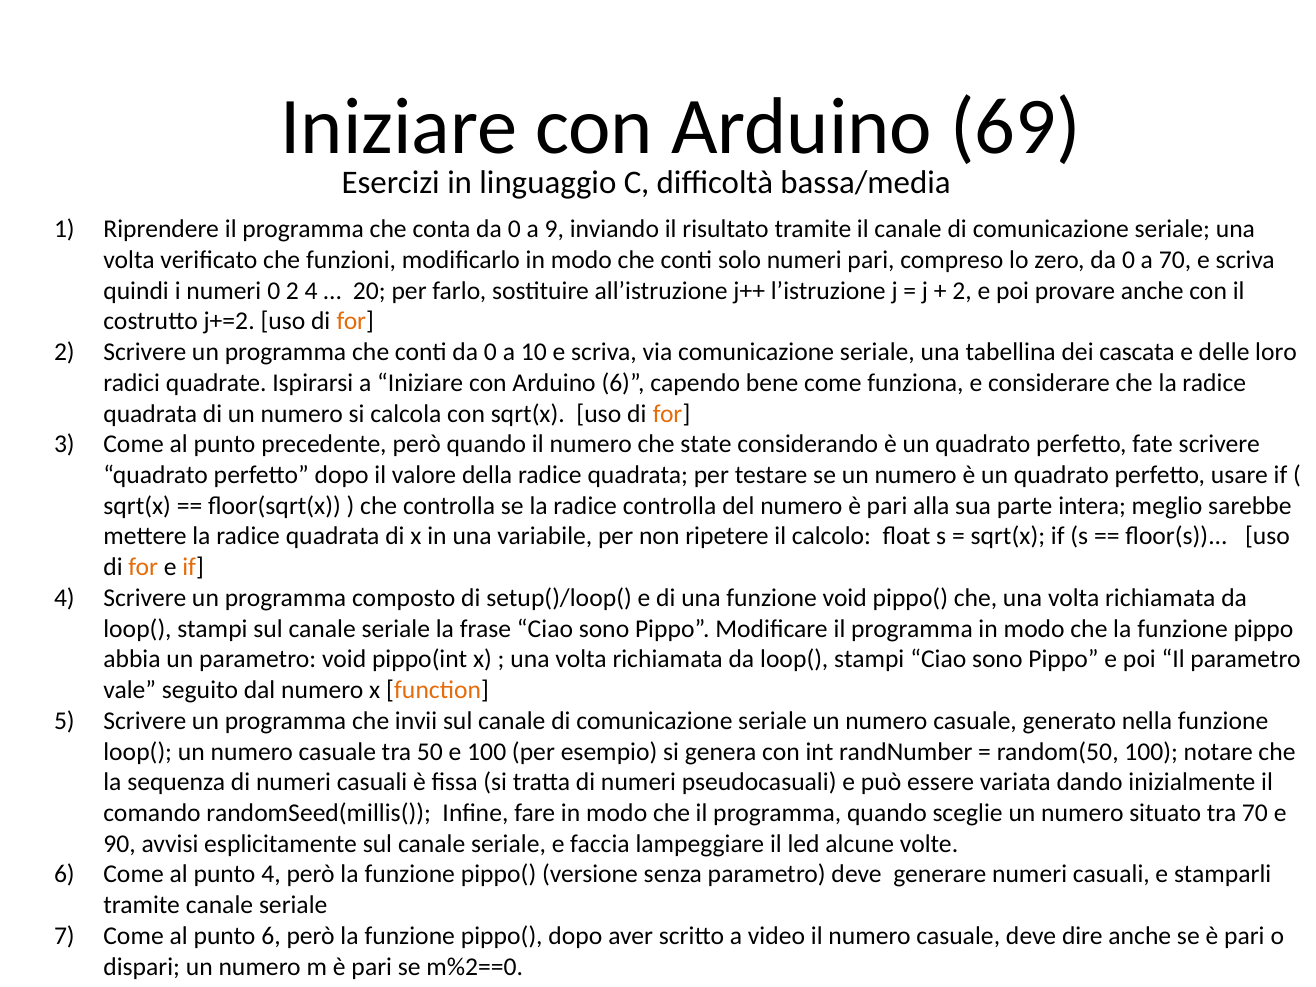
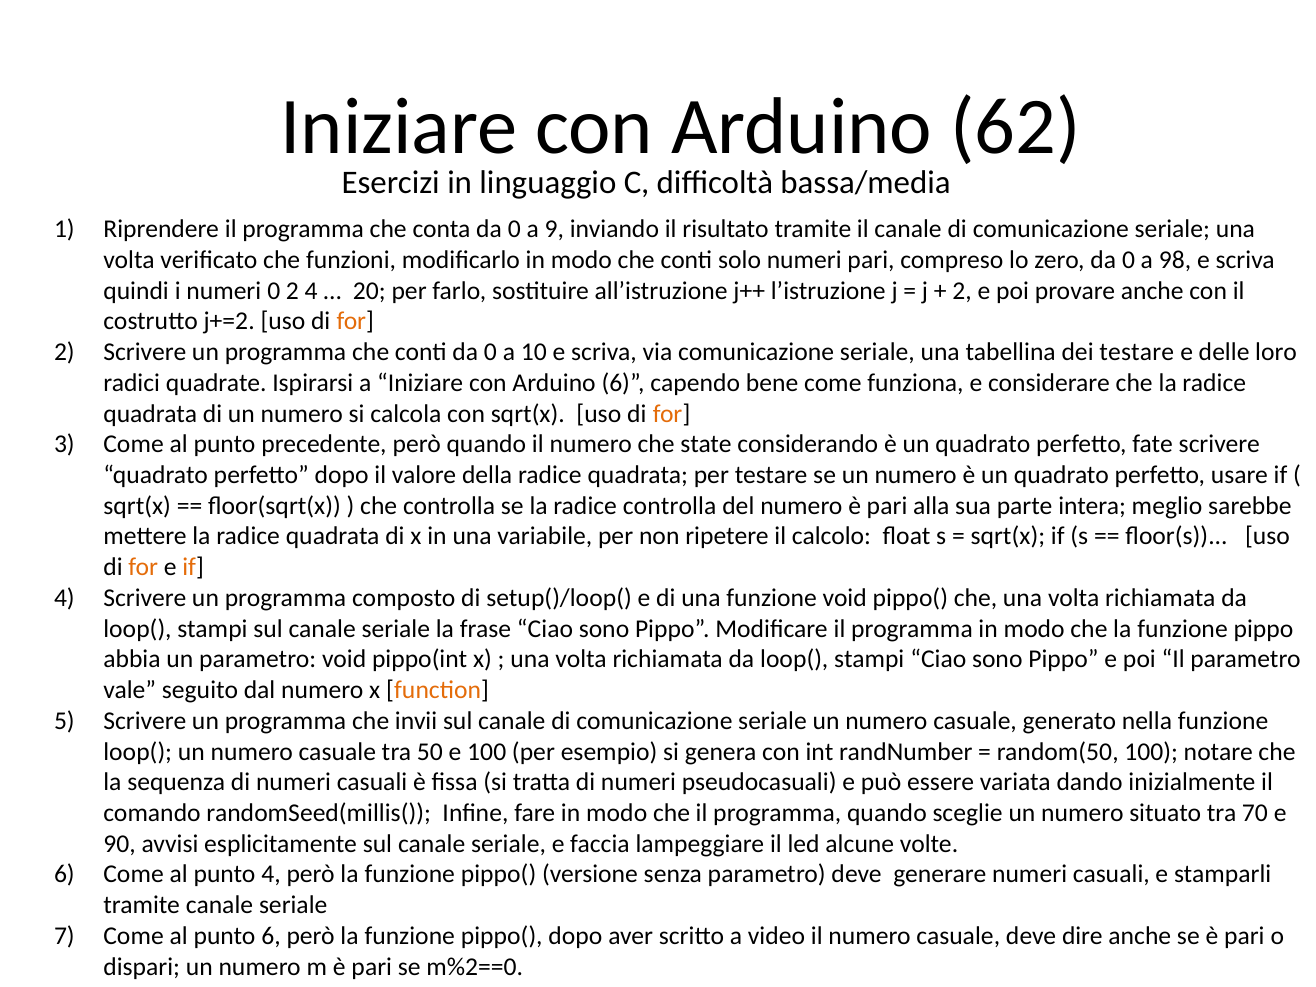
69: 69 -> 62 (1016, 127)
a 70: 70 -> 98 (1175, 260)
dei cascata: cascata -> testare (1137, 352)
